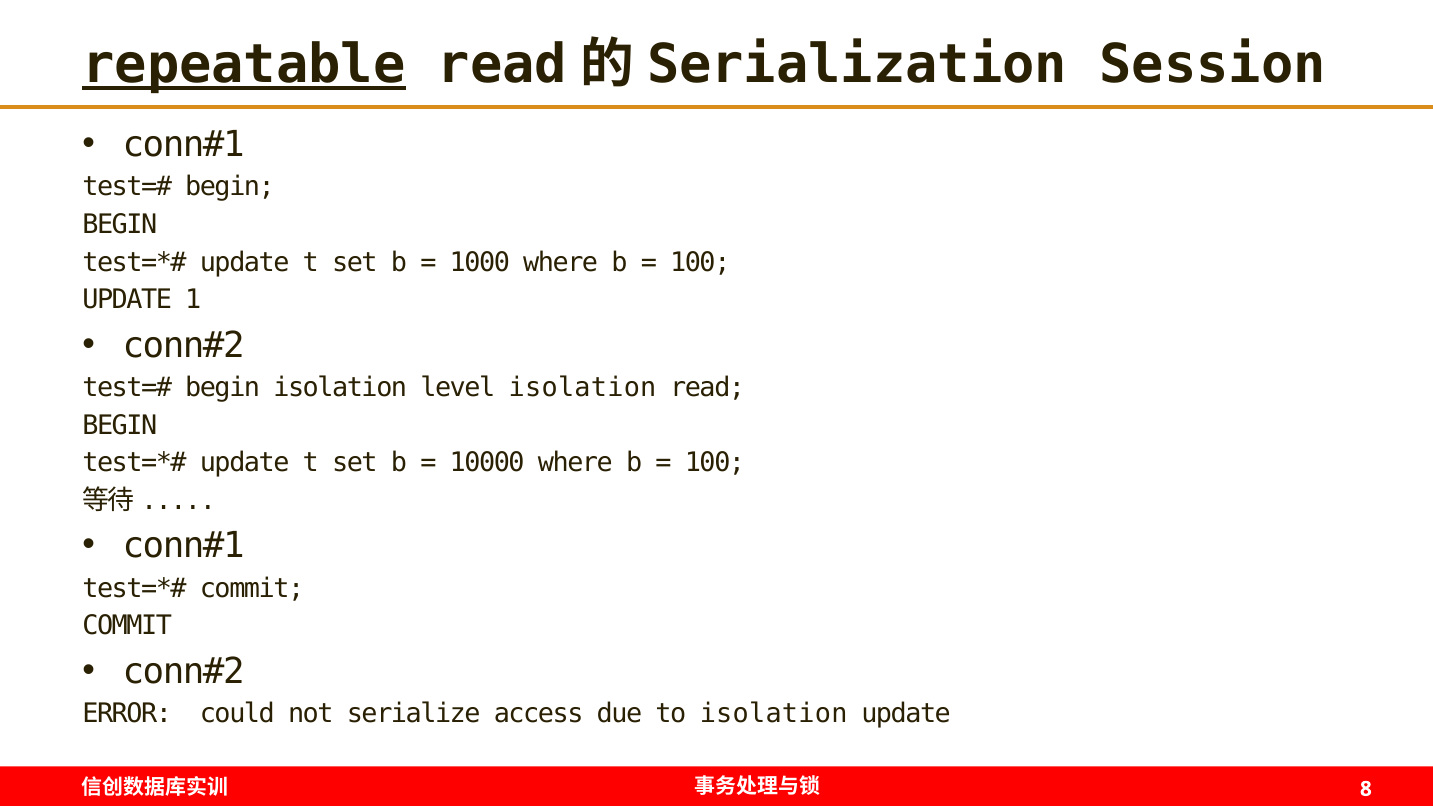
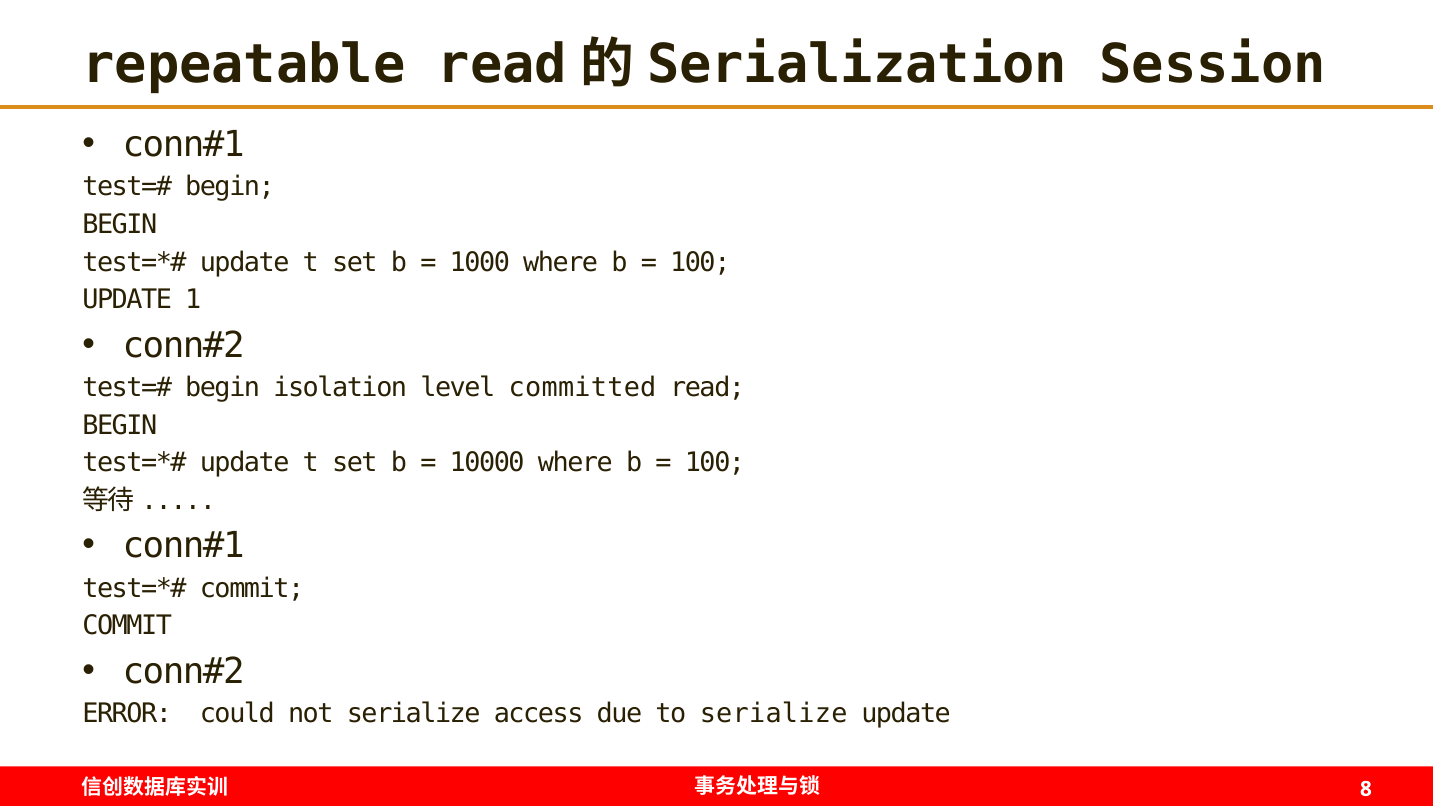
repeatable underline: present -> none (244, 65)
level isolation: isolation -> committed (583, 388)
to isolation: isolation -> serialize (774, 714)
